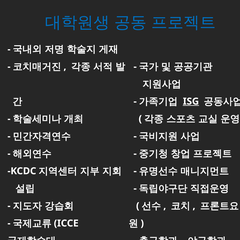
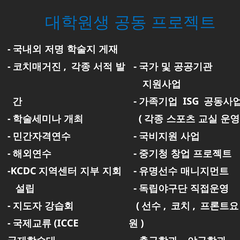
ISG underline: present -> none (191, 101)
